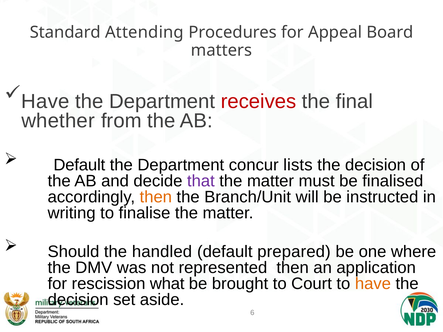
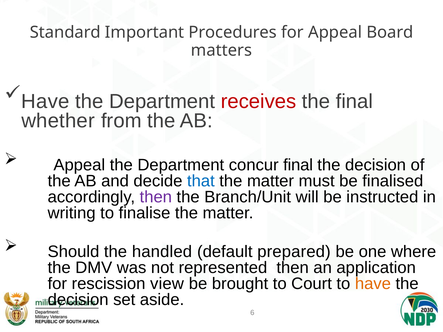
Attending: Attending -> Important (145, 32)
Default: Default -> Appeal (79, 165)
concur lists: lists -> final (298, 165)
that colour: purple -> blue (201, 181)
then colour: orange -> purple (156, 197)
what: what -> view (167, 284)
